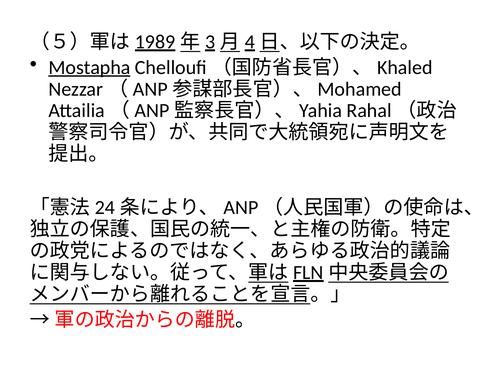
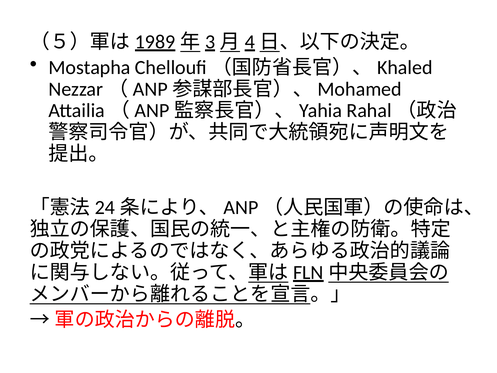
Mostapha underline: present -> none (89, 67)
